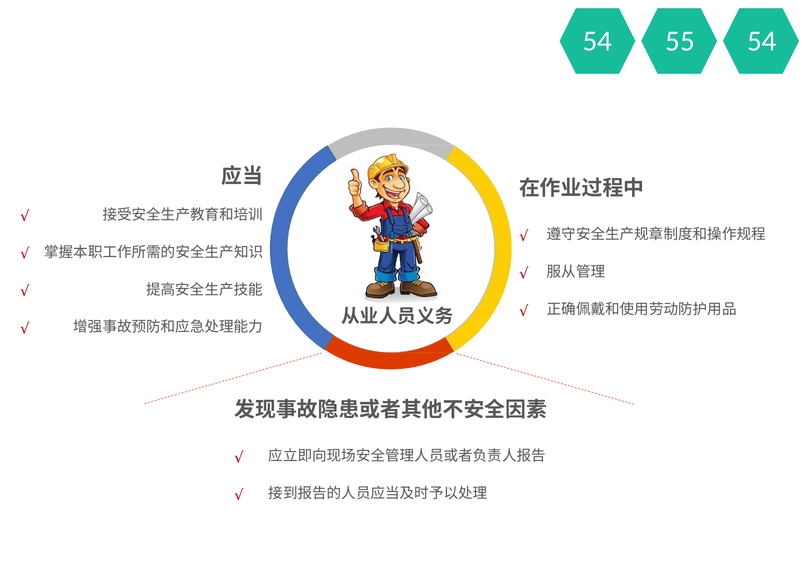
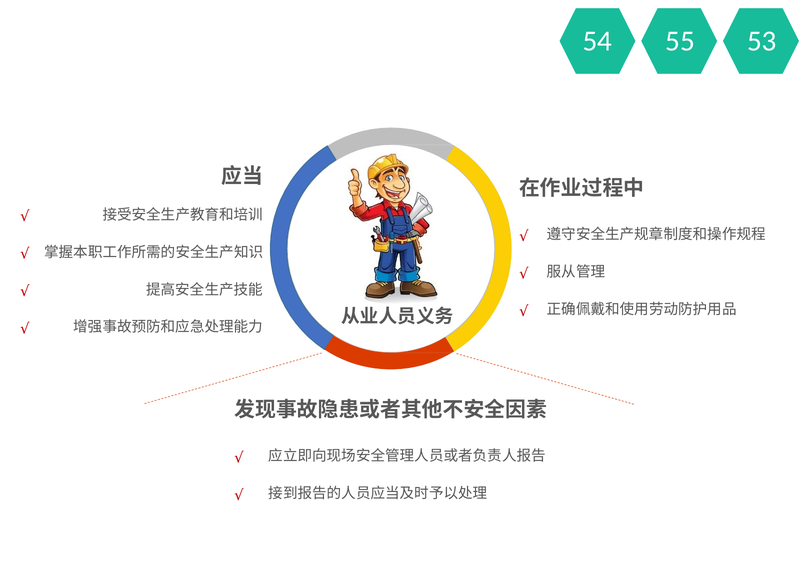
55 54: 54 -> 53 (762, 41)
